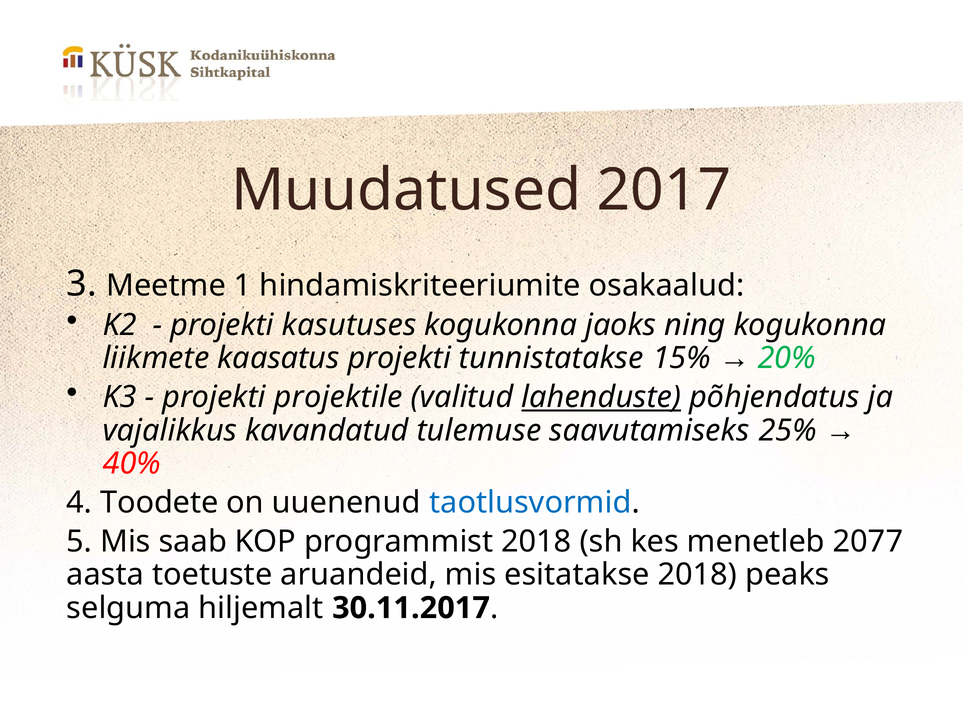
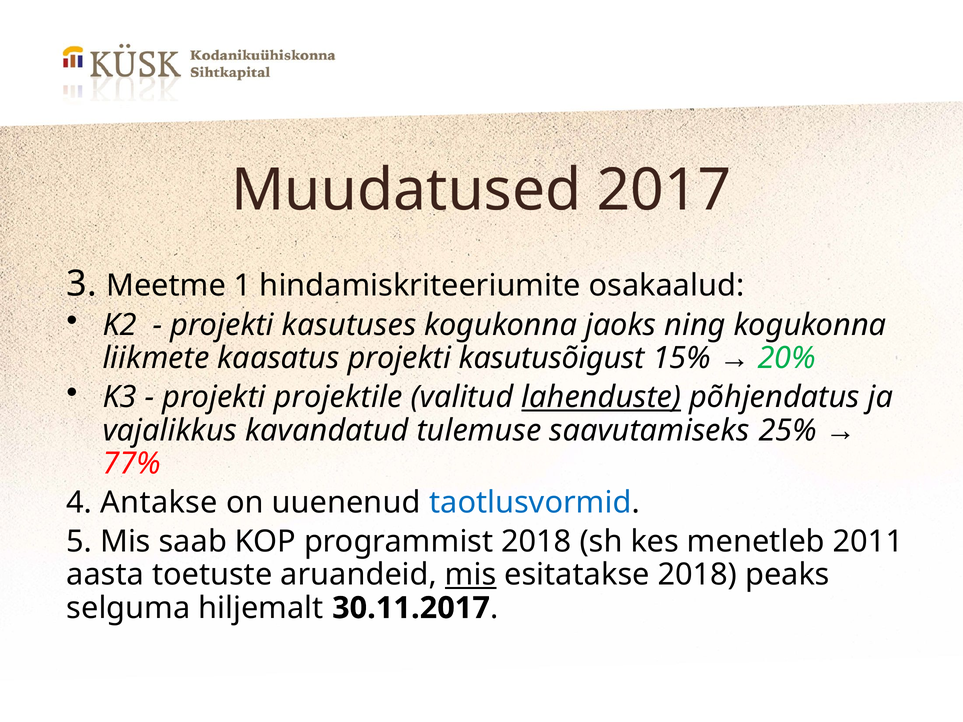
tunnistatakse: tunnistatakse -> kasutusõigust (551, 358)
40%: 40% -> 77% (132, 464)
Toodete: Toodete -> Antakse (159, 503)
2077: 2077 -> 2011 (868, 542)
mis underline: none -> present (471, 575)
